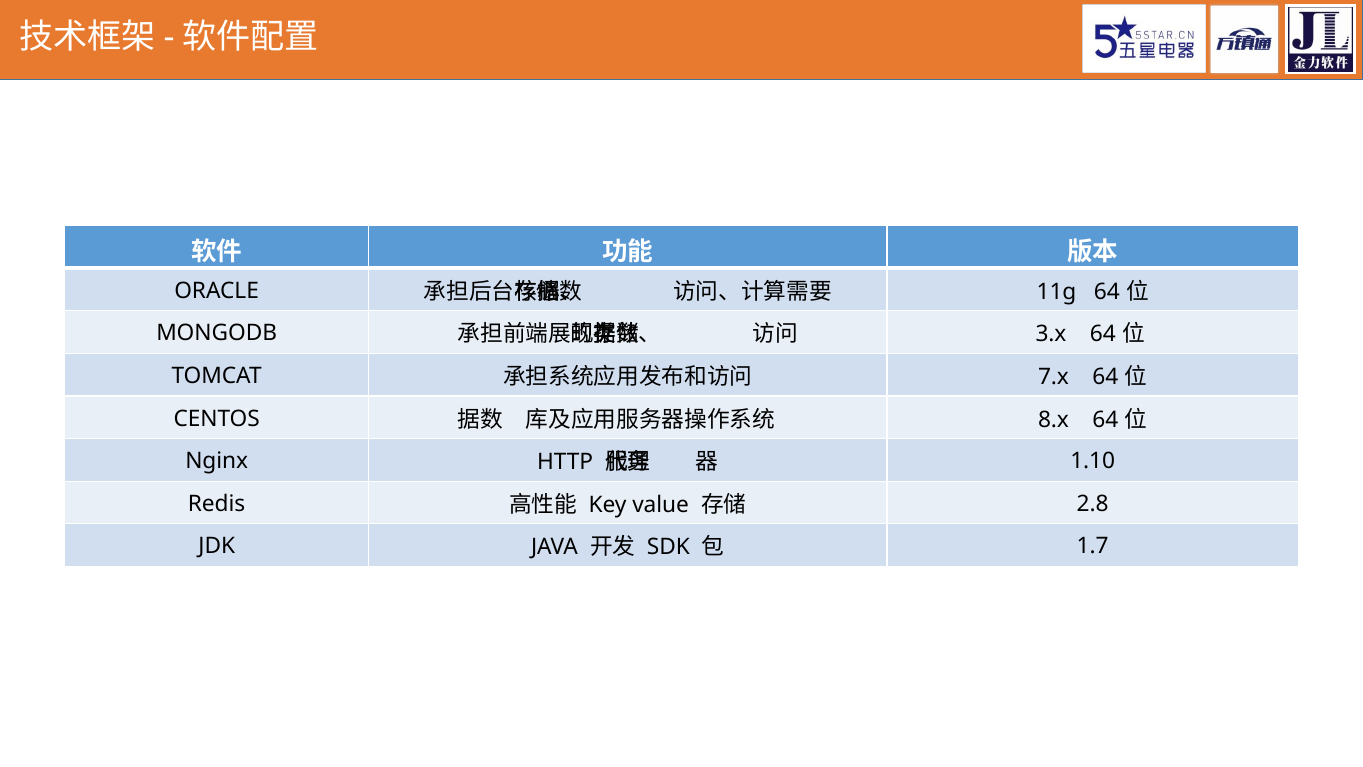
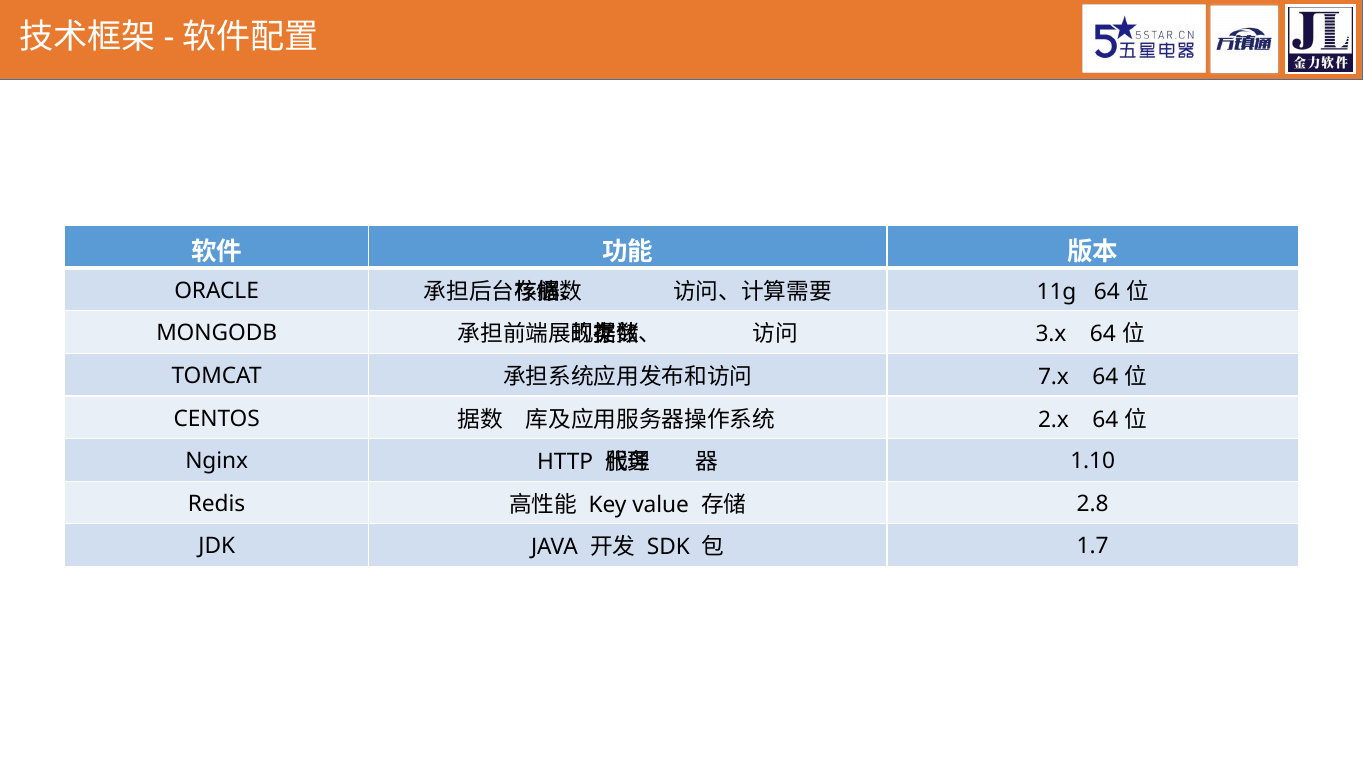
8.x: 8.x -> 2.x (1053, 419)
